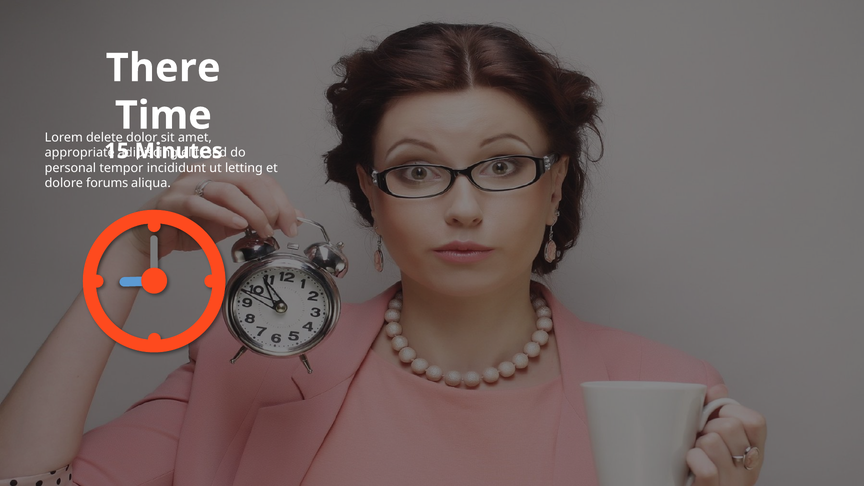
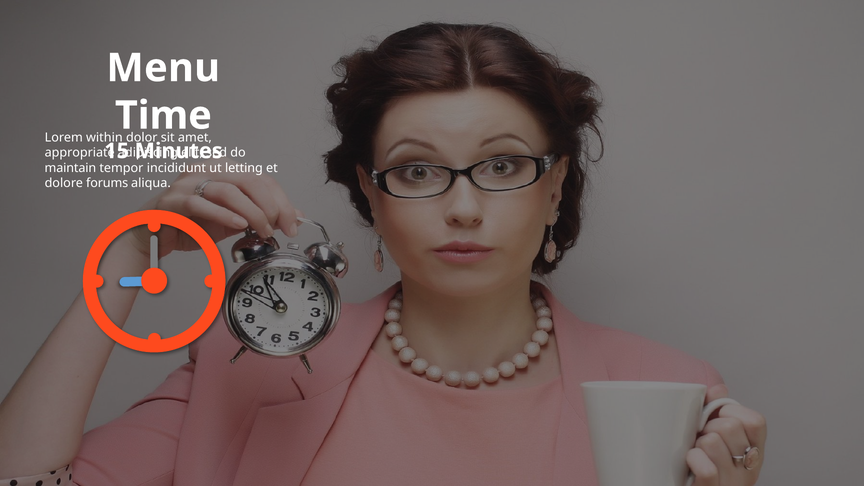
There: There -> Menu (163, 68)
delete: delete -> within (104, 138)
personal: personal -> maintain (70, 168)
